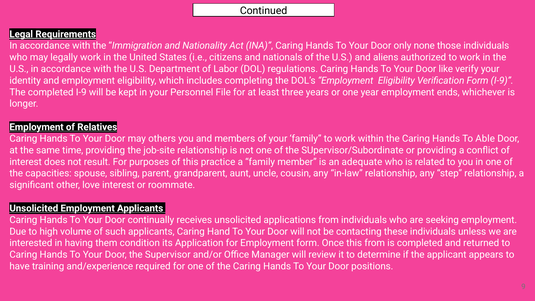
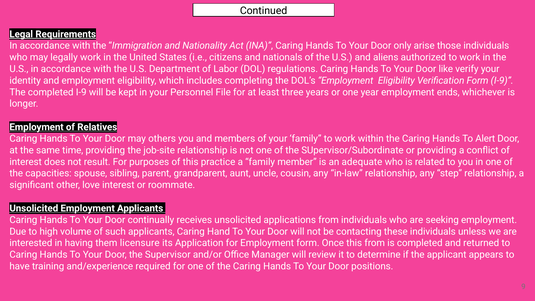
none: none -> arise (424, 46)
Able: Able -> Alert (485, 139)
condition: condition -> licensure (140, 243)
